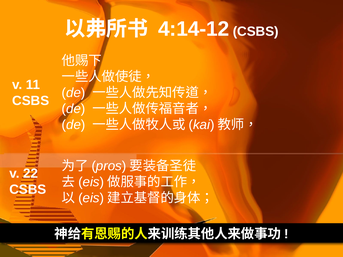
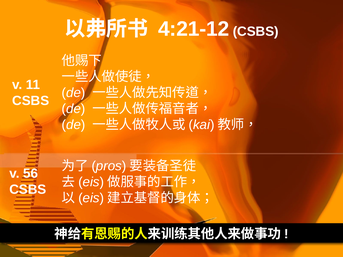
4:14-12: 4:14-12 -> 4:21-12 (194, 29)
22: 22 -> 56 (31, 174)
